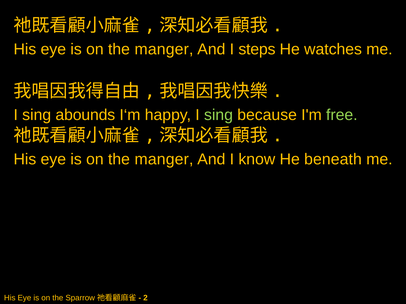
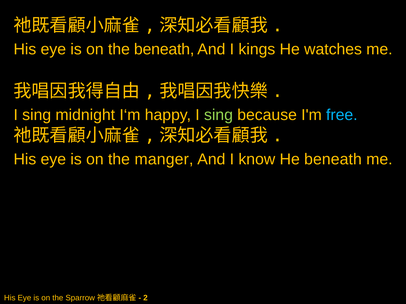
manger: manger -> beneath (164, 49)
steps: steps -> kings (257, 49)
abounds: abounds -> midnight (85, 115)
free colour: light green -> light blue (342, 115)
